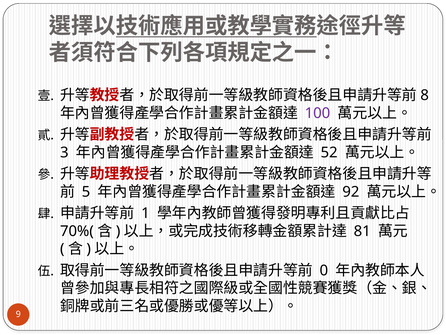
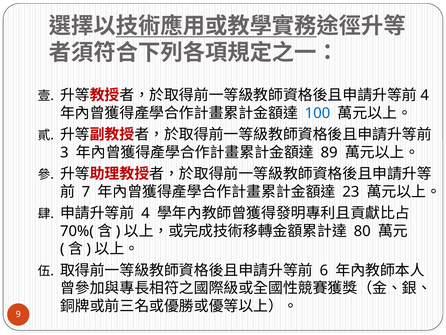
8: 8 -> 4 (425, 95)
100 colour: purple -> blue (317, 113)
52: 52 -> 89 (329, 152)
5: 5 -> 7 (86, 192)
92: 92 -> 23 (351, 192)
1: 1 -> 4 (145, 213)
81: 81 -> 80 (362, 231)
0: 0 -> 6 (324, 270)
